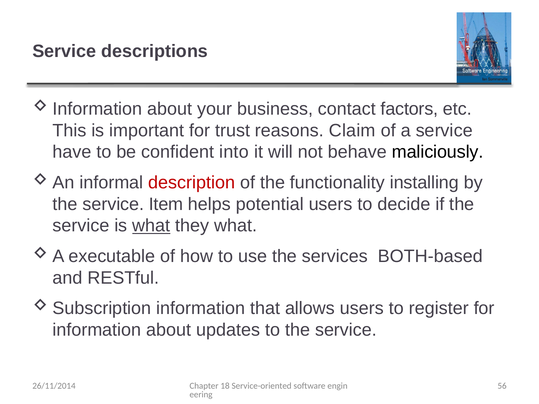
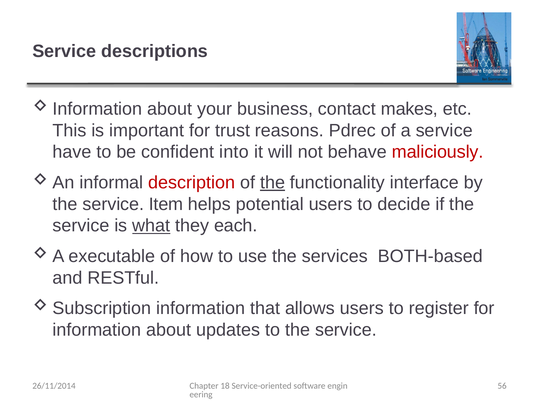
factors: factors -> makes (409, 109)
Claim: Claim -> Pdrec (352, 131)
maliciously colour: black -> red (438, 152)
the underline: none -> present (273, 183)
installing: installing -> interface (424, 183)
they what: what -> each (236, 226)
